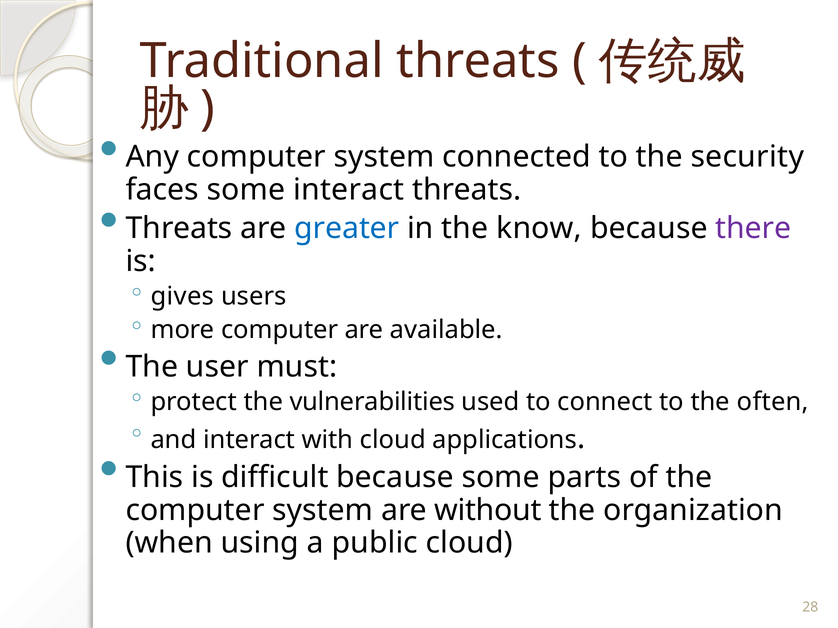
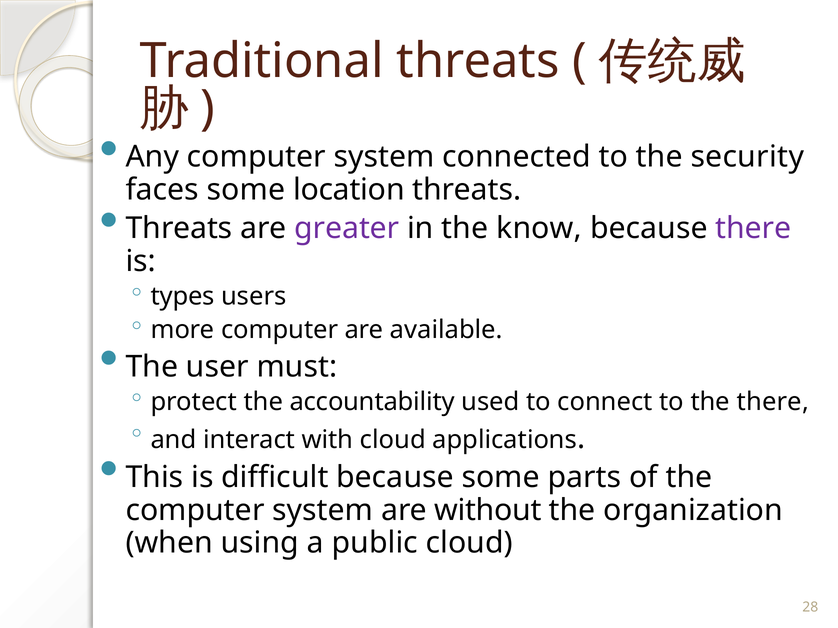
some interact: interact -> location (349, 190)
greater colour: blue -> purple (347, 229)
gives: gives -> types (183, 297)
vulnerabilities: vulnerabilities -> accountability (372, 402)
the often: often -> there (773, 402)
